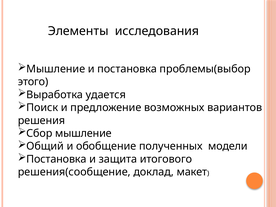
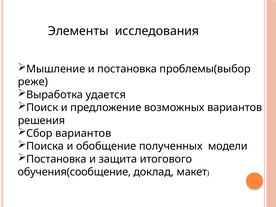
этого: этого -> реже (33, 82)
Сбор мышление: мышление -> вариантов (83, 133)
Общий: Общий -> Поиска (45, 146)
решения(сообщение: решения(сообщение -> обучения(сообщение (74, 172)
